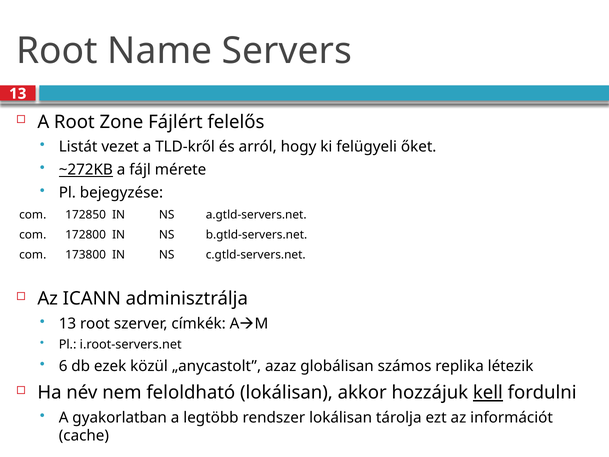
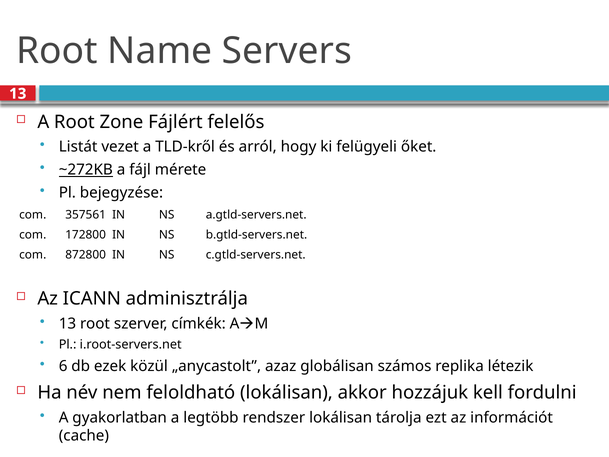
172850: 172850 -> 357561 (86, 215)
173800: 173800 -> 872800 (86, 255)
kell underline: present -> none (488, 393)
